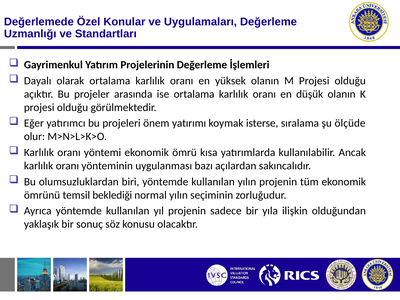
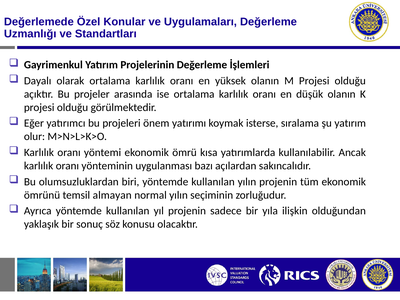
şu ölçüde: ölçüde -> yatırım (350, 123)
beklediği: beklediği -> almayan (112, 195)
